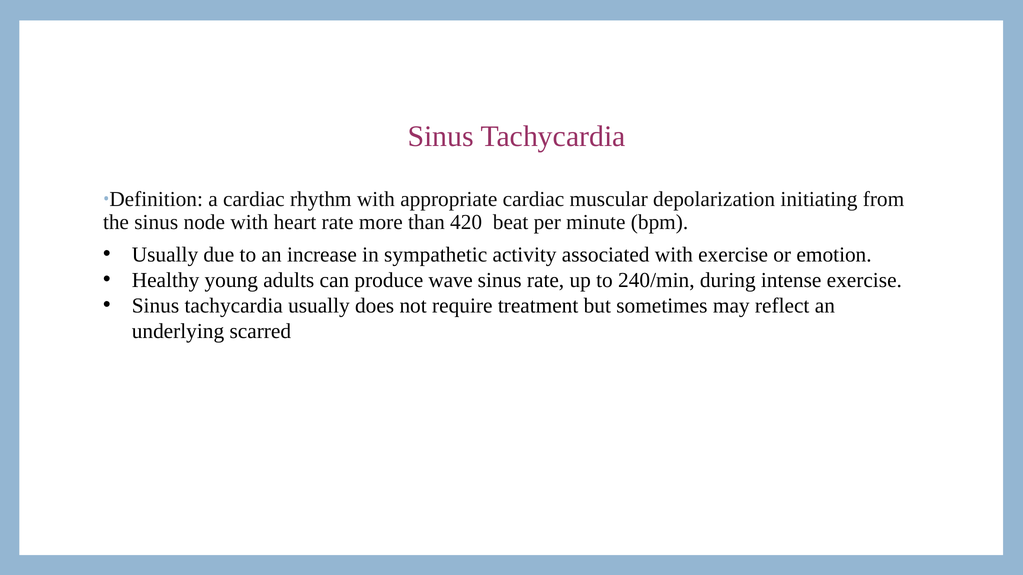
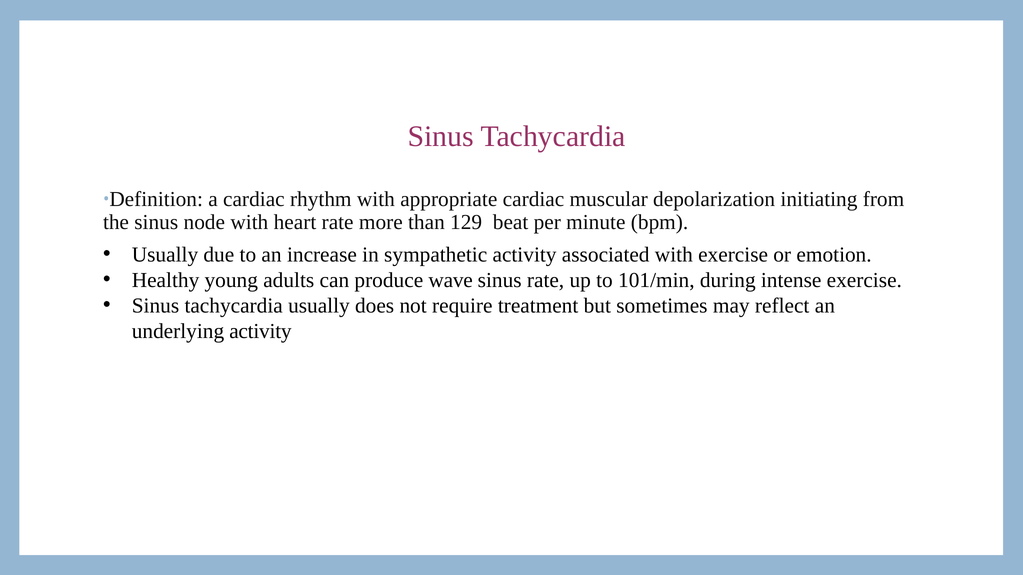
420: 420 -> 129 (466, 222)
240/min: 240/min -> 101/min (656, 280)
underlying scarred: scarred -> activity (260, 331)
